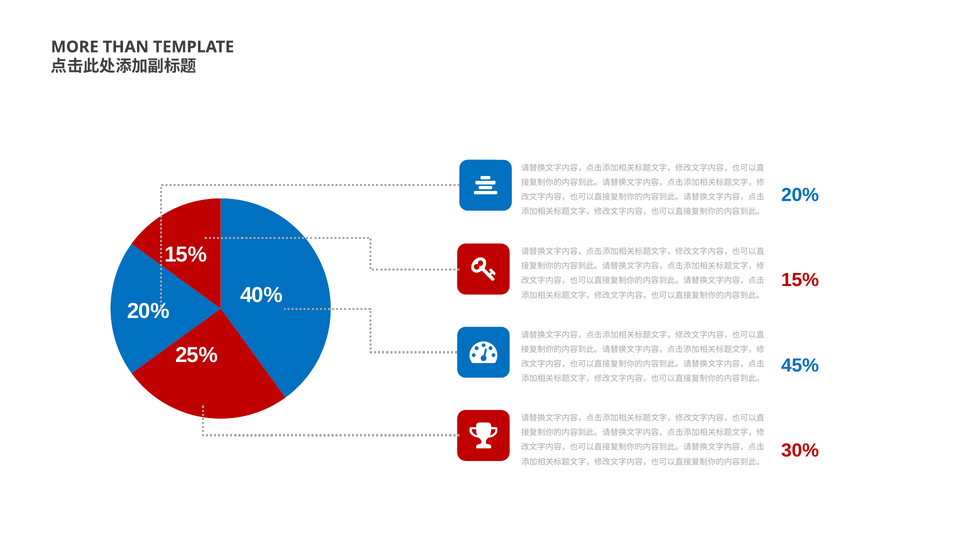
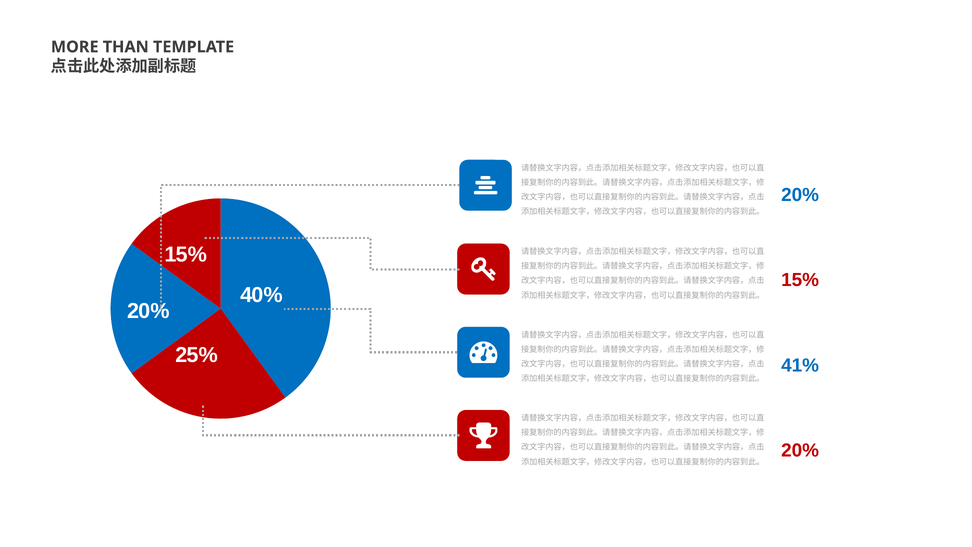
45%: 45% -> 41% (800, 365)
30%: 30% -> 20% (800, 450)
